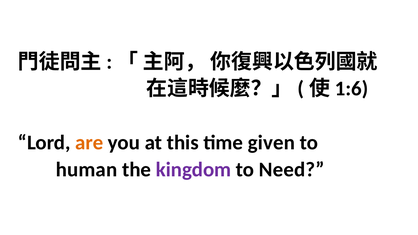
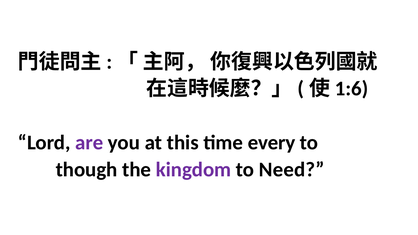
are colour: orange -> purple (89, 143)
given: given -> every (272, 143)
human: human -> though (87, 170)
